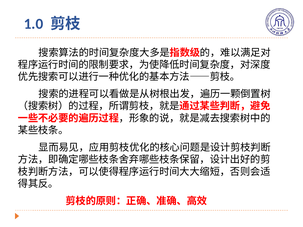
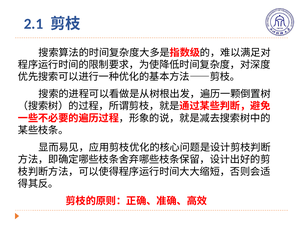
1.0: 1.0 -> 2.1 (34, 24)
